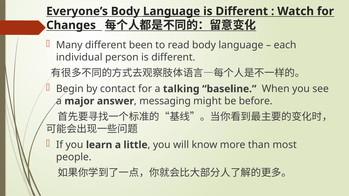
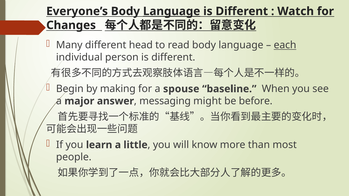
been: been -> head (141, 45)
each underline: none -> present (285, 45)
contact: contact -> making (118, 89)
talking: talking -> spouse (181, 89)
